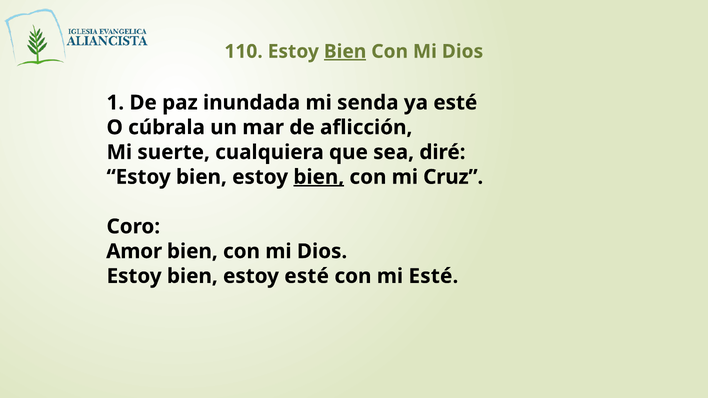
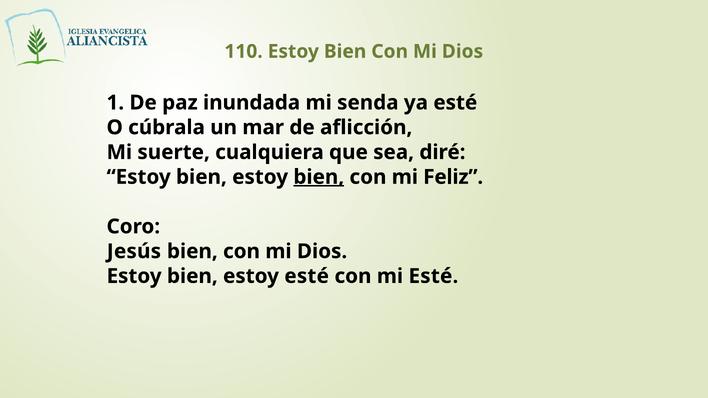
Bien underline: present -> none (345, 51)
Cruz: Cruz -> Feliz (453, 177)
Amor: Amor -> Jesús (134, 251)
